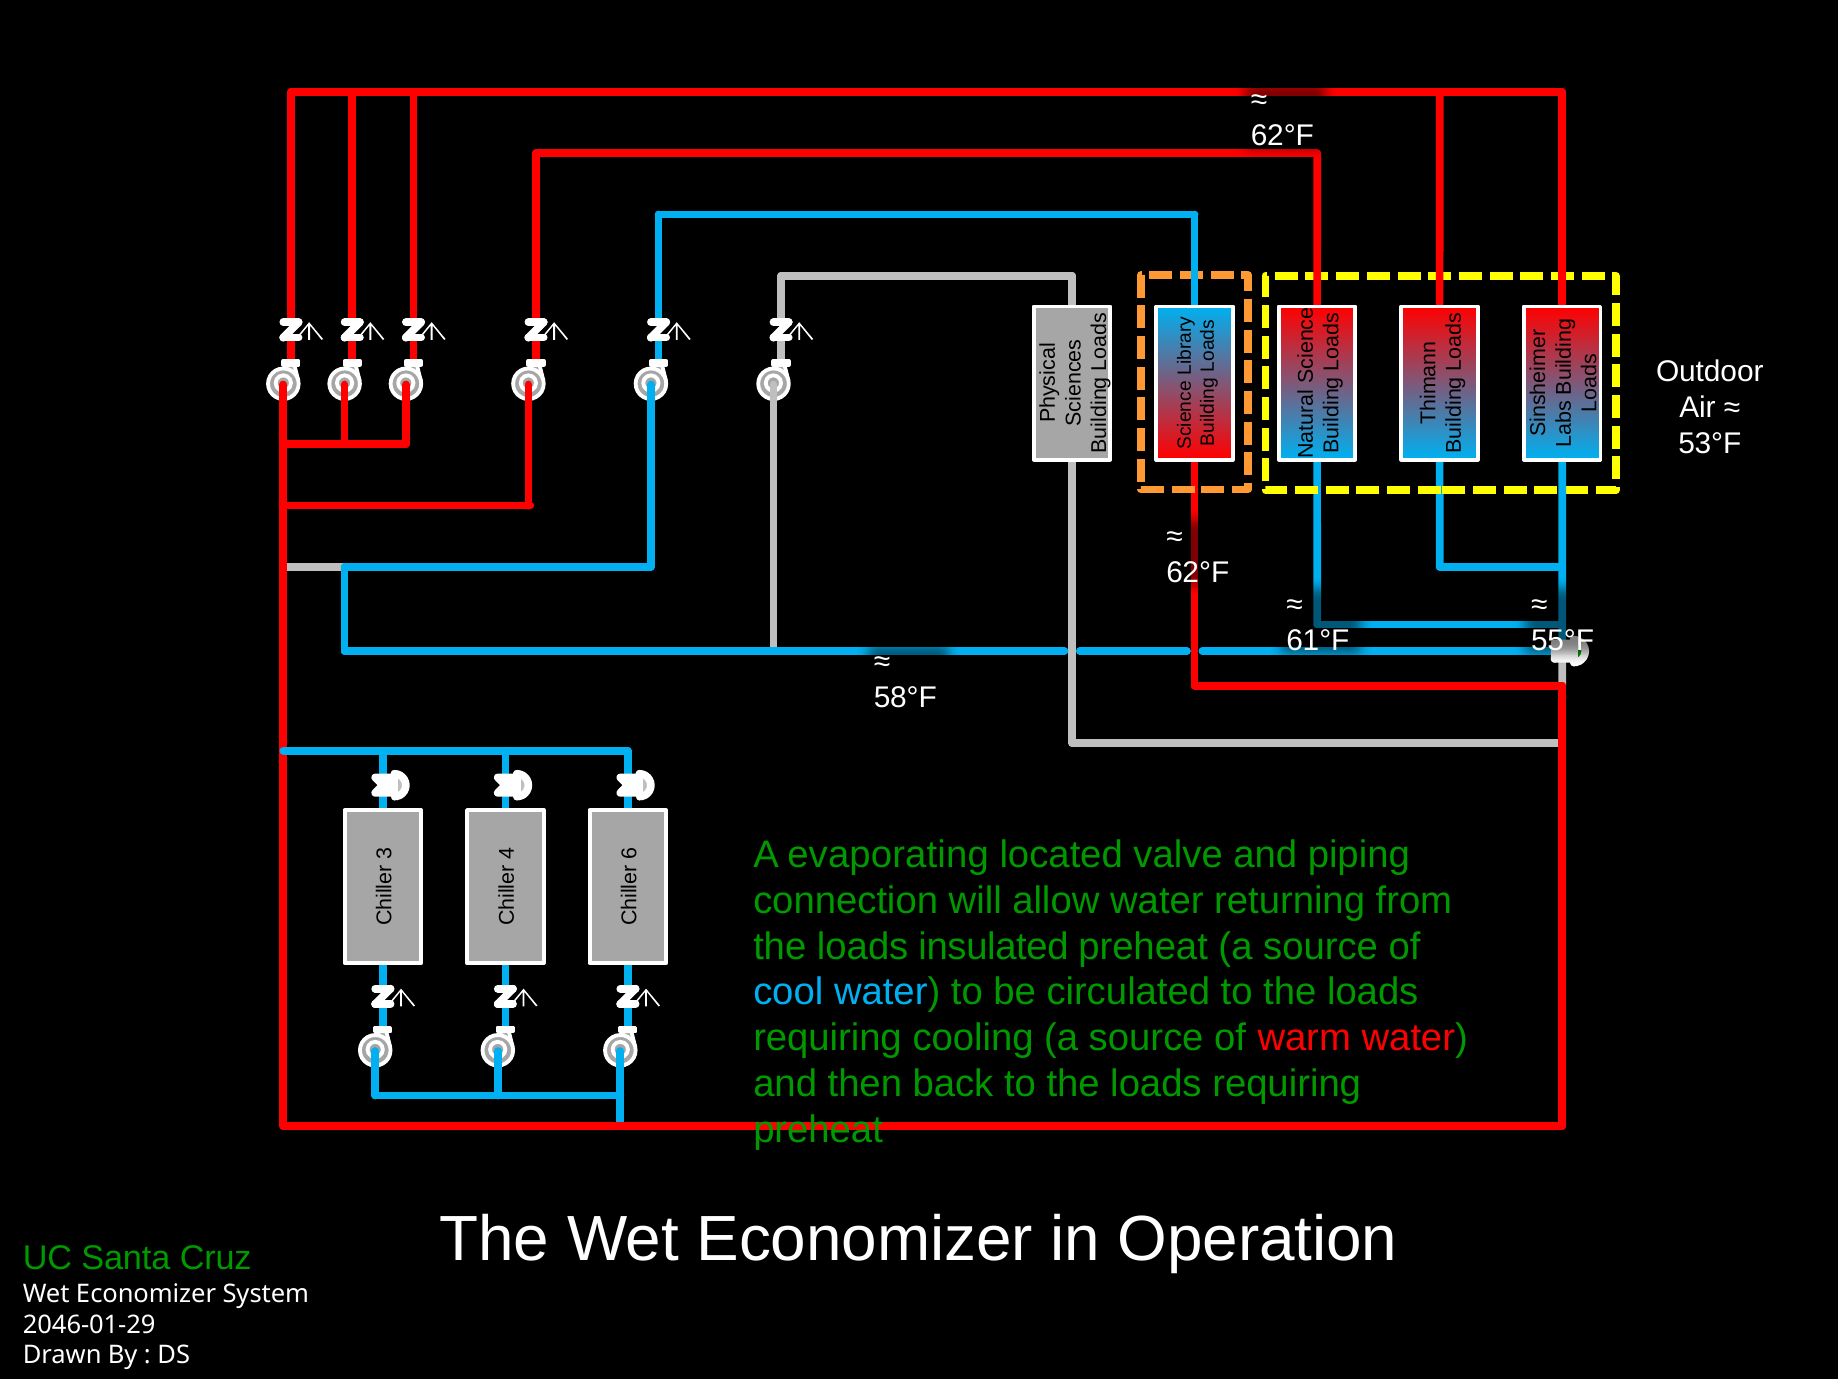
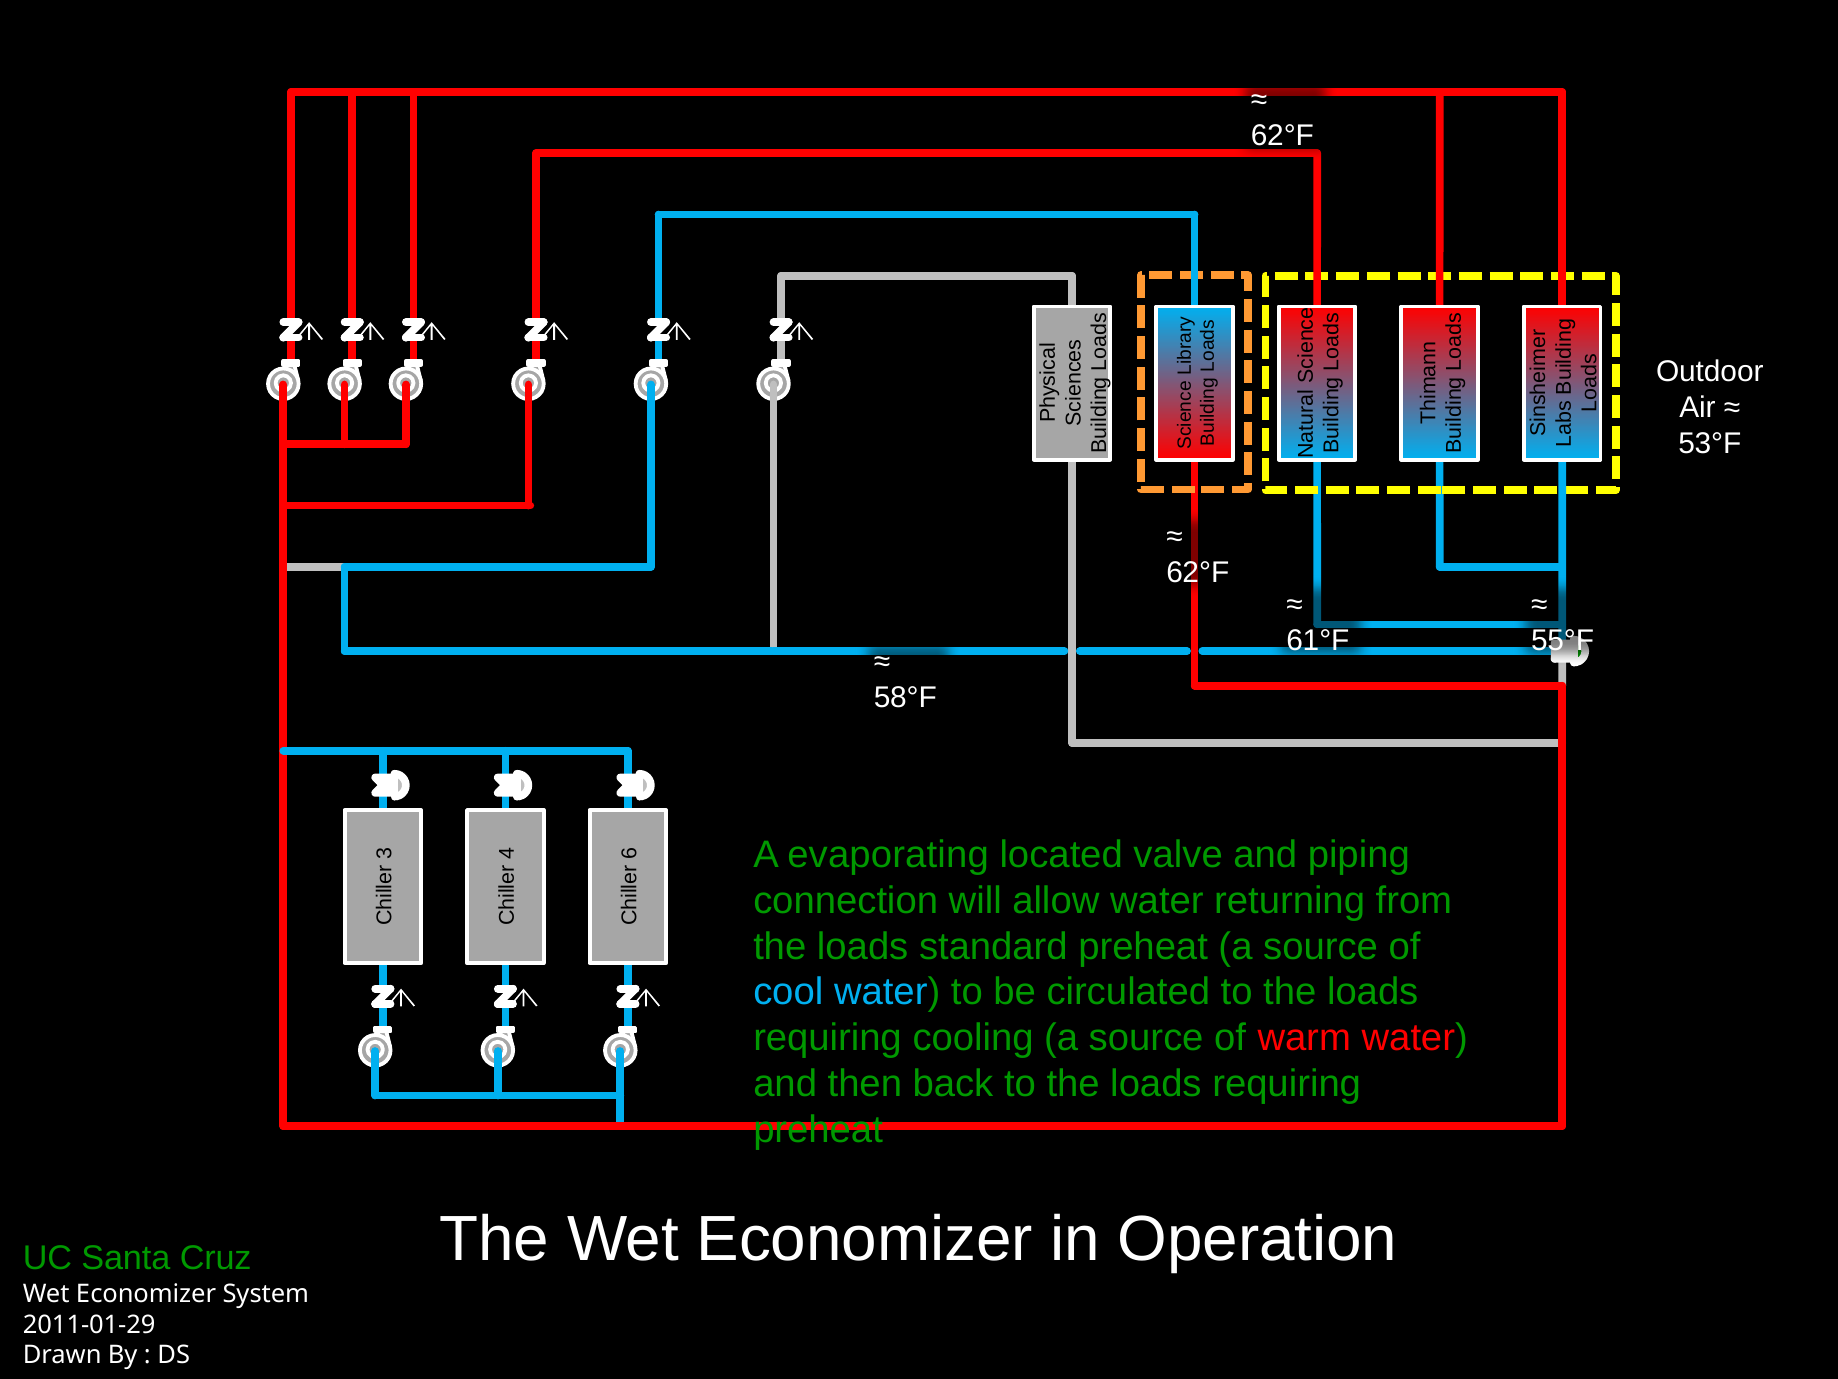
insulated: insulated -> standard (993, 946)
2046-01-29: 2046-01-29 -> 2011-01-29 (89, 1324)
